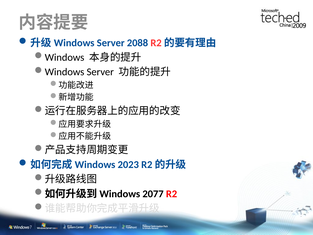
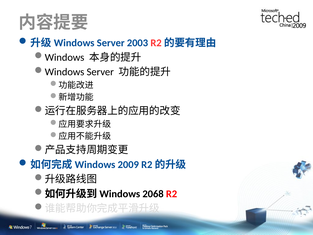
2088: 2088 -> 2003 (137, 43)
2023: 2023 -> 2009 (128, 164)
2077: 2077 -> 2068 (153, 194)
